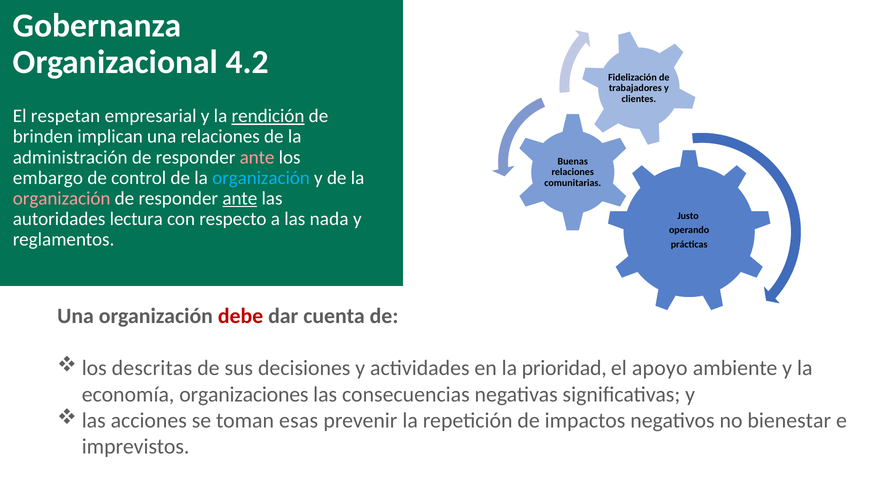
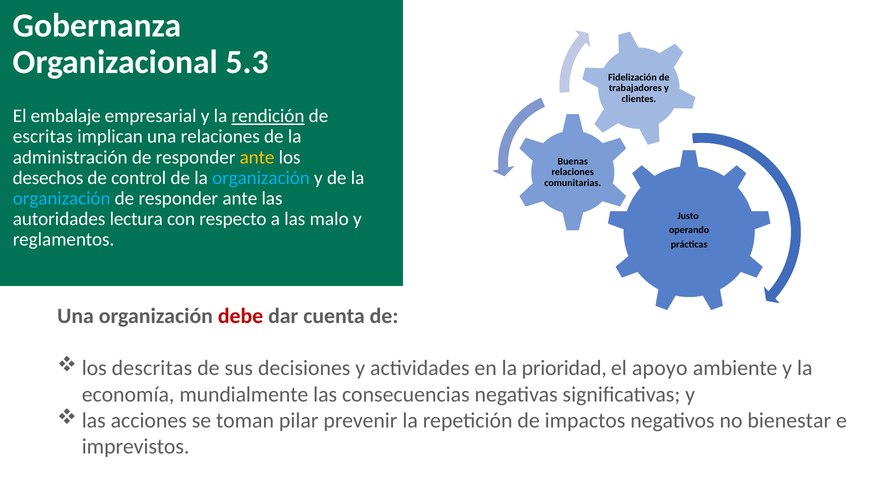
4.2: 4.2 -> 5.3 (247, 62)
respetan: respetan -> embalaje (66, 116)
brinden: brinden -> escritas (43, 137)
ante colour: pink -> yellow (257, 157)
embargo: embargo -> desechos (48, 178)
organización colour: pink -> light blue (62, 198)
ante underline: present -> none (240, 198)
nada: nada -> malo (329, 219)
organizaciones: organizaciones -> mundialmente (244, 394)
esas: esas -> pilar (299, 421)
